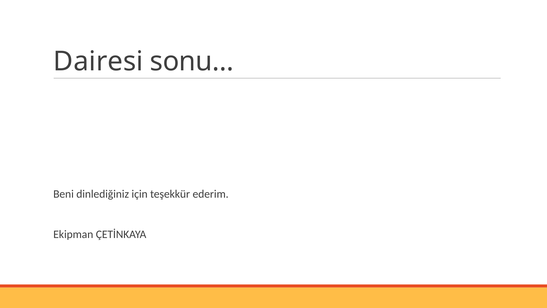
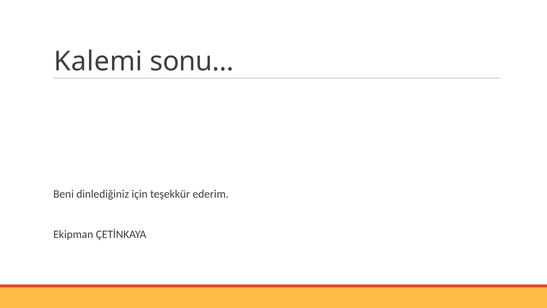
Dairesi: Dairesi -> Kalemi (98, 61)
